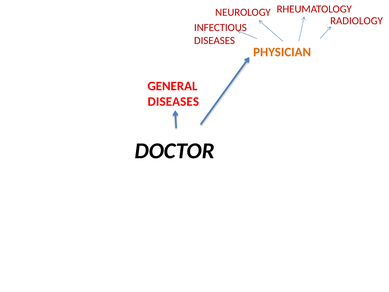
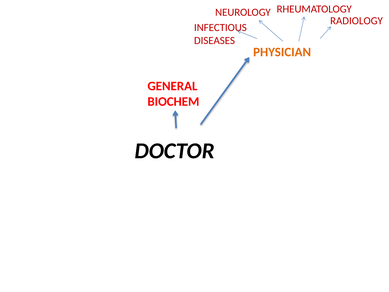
DISEASES: DISEASES -> BIOCHEM (173, 101)
